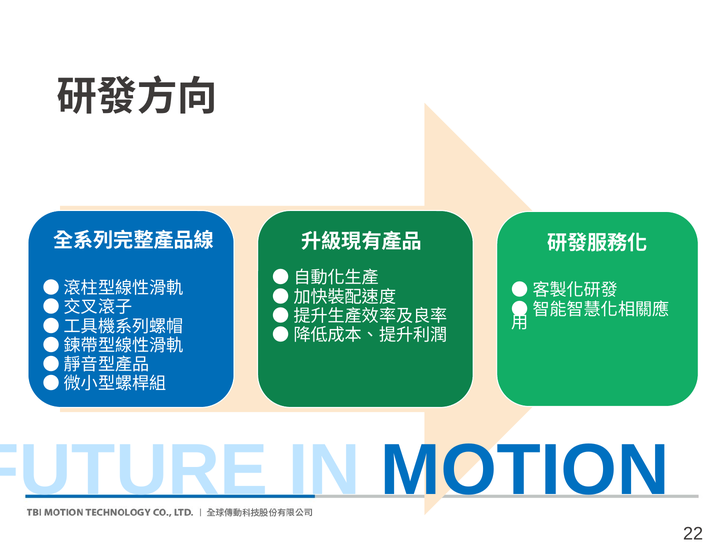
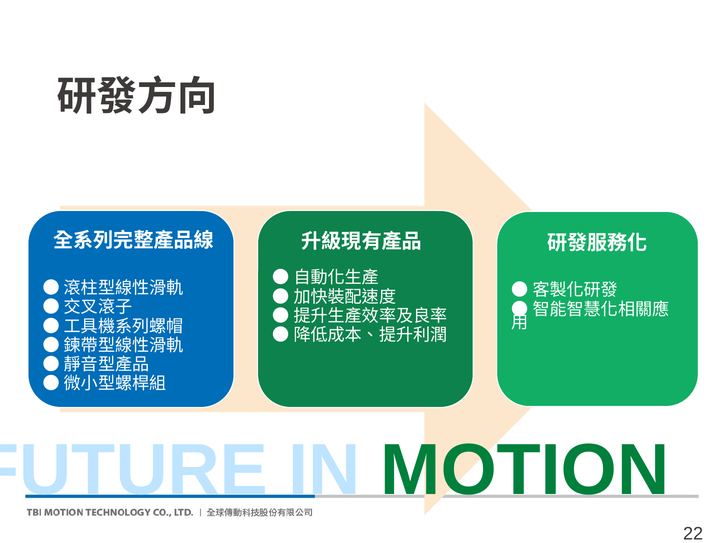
MOTION colour: blue -> green (525, 470)
